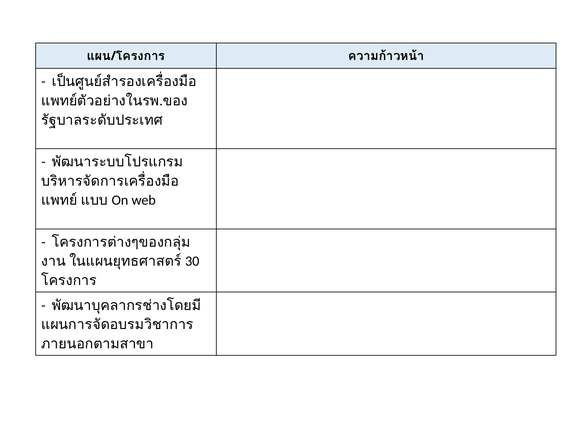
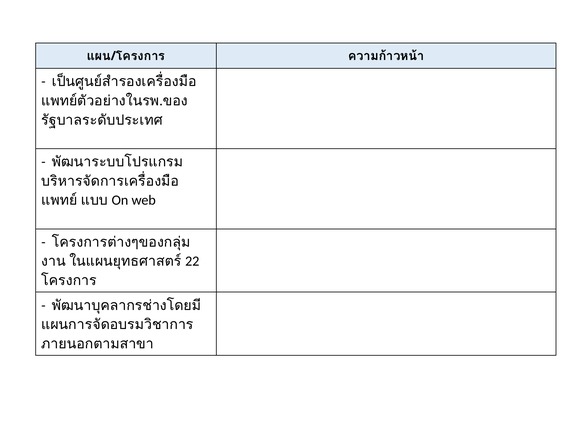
30: 30 -> 22 (192, 261)
